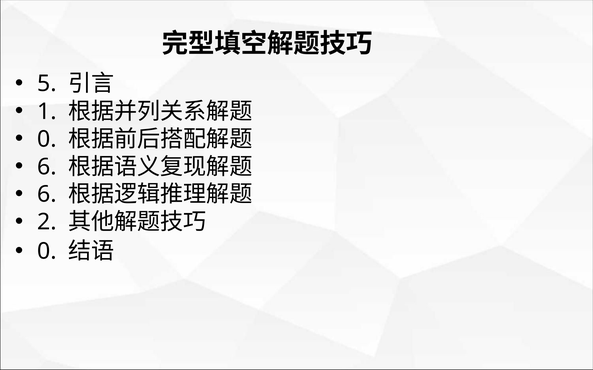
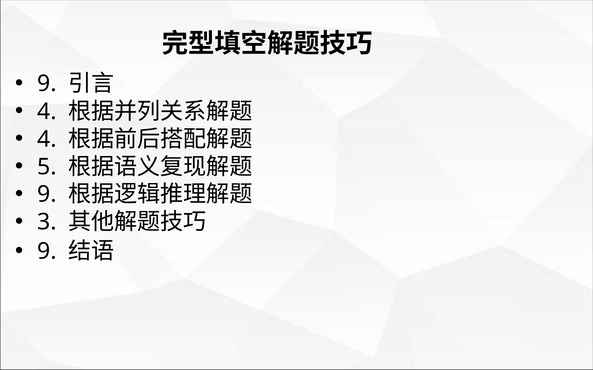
5: 5 -> 9 (47, 84)
1: 1 -> 4 (47, 112)
0: 0 -> 4 (47, 139)
6: 6 -> 5 (47, 167)
6: 6 -> 9 (47, 195)
2: 2 -> 3 (47, 222)
0: 0 -> 9 (47, 252)
